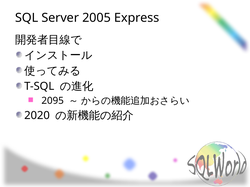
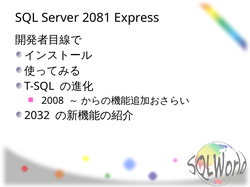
2005: 2005 -> 2081 (97, 18)
2095: 2095 -> 2008 (53, 101)
2020: 2020 -> 2032 (37, 116)
